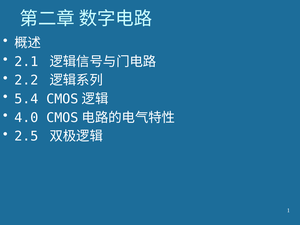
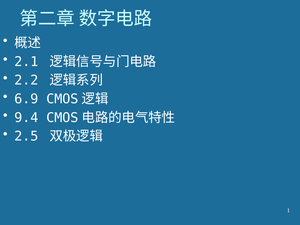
5.4: 5.4 -> 6.9 (26, 99)
4.0: 4.0 -> 9.4 (26, 118)
